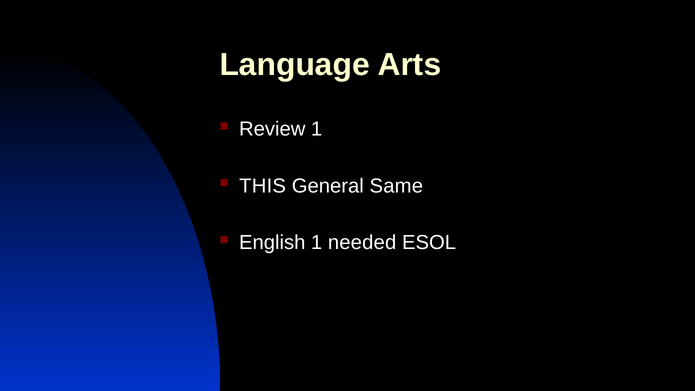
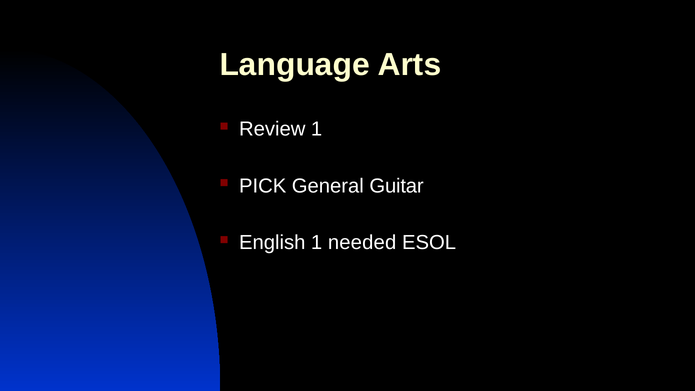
THIS: THIS -> PICK (263, 186)
Same: Same -> Guitar (397, 186)
